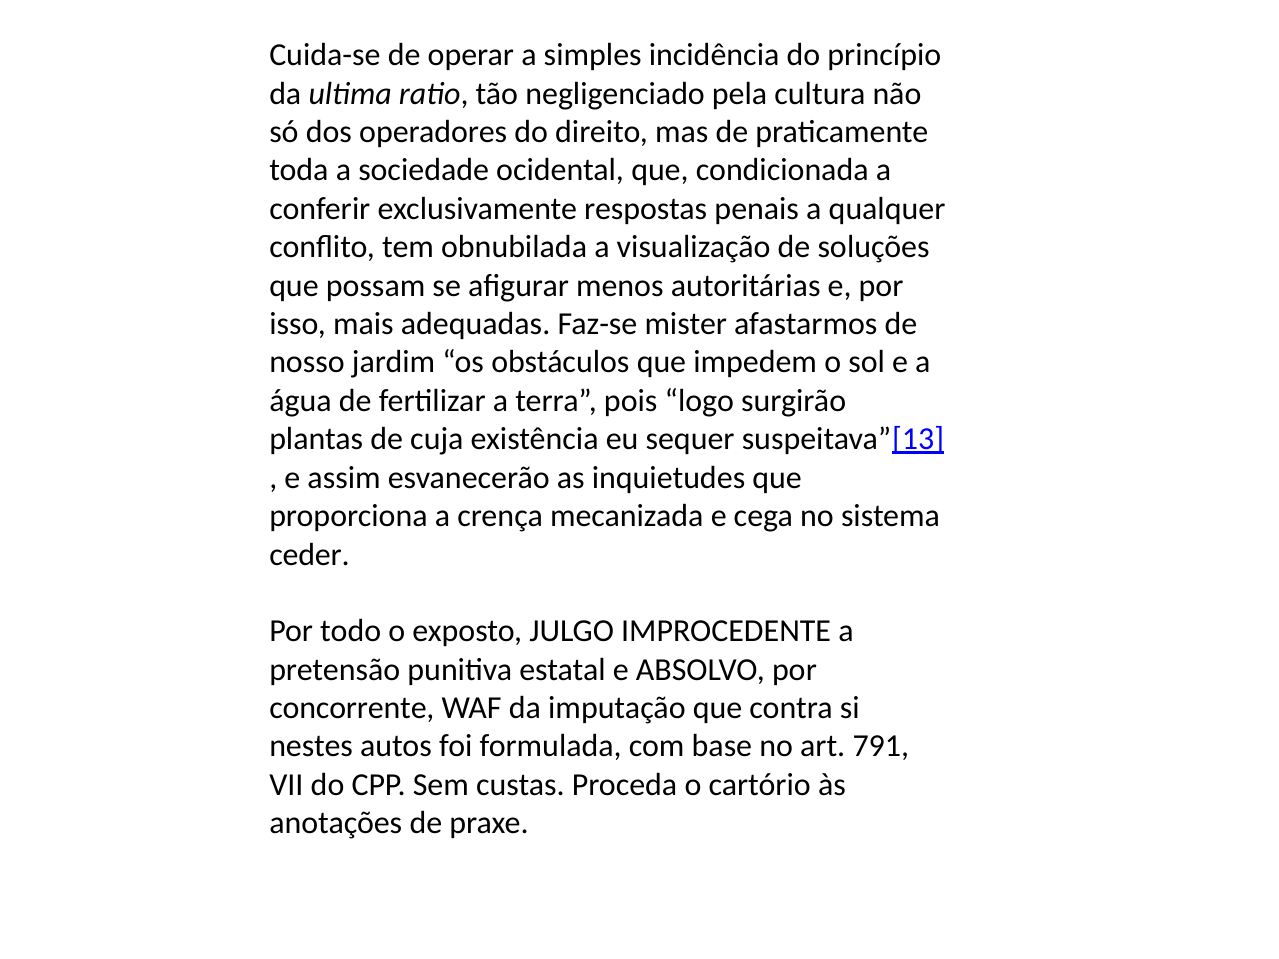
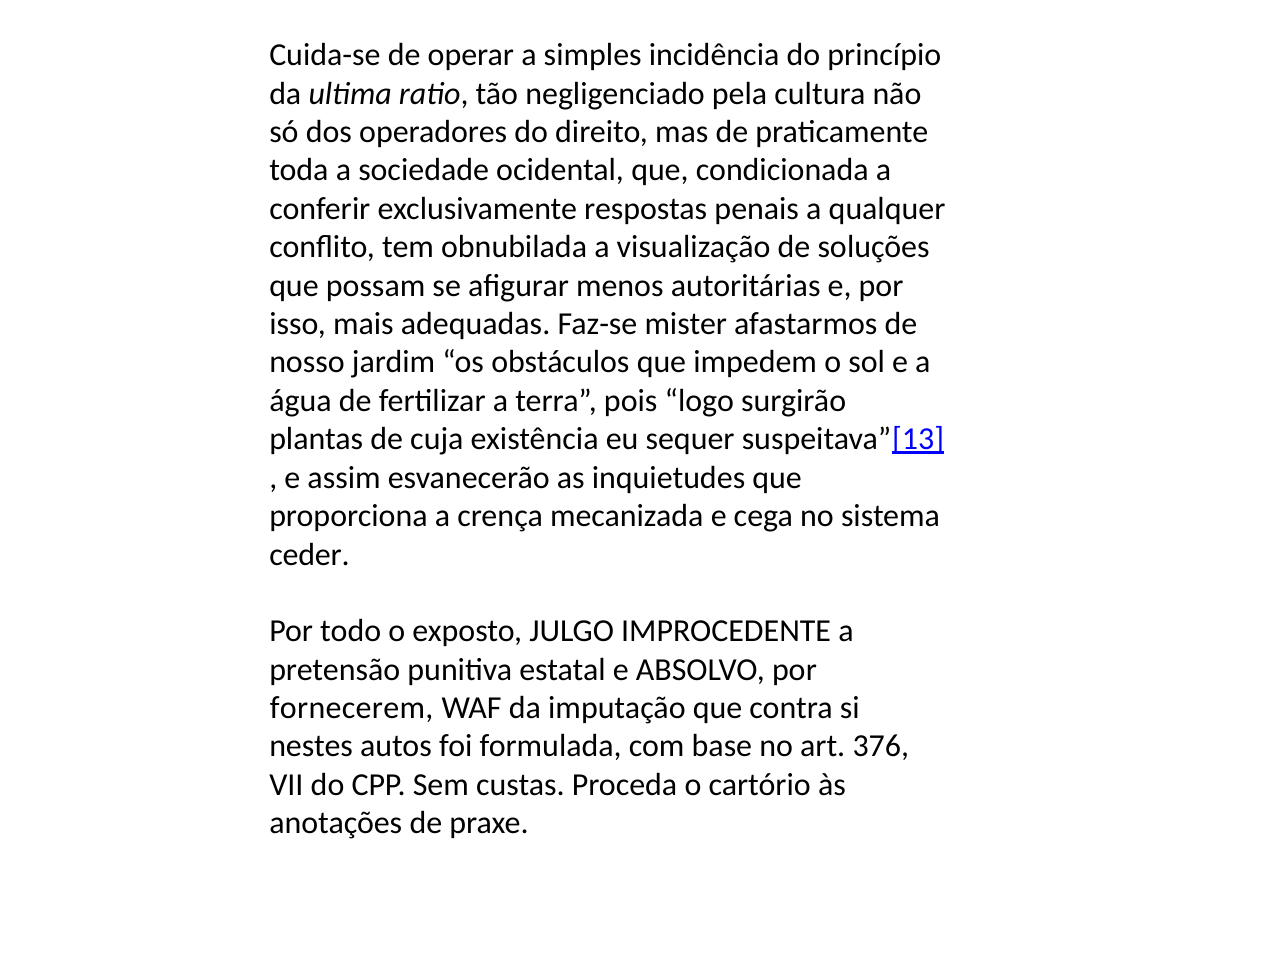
concorrente: concorrente -> fornecerem (352, 708)
791: 791 -> 376 (881, 747)
